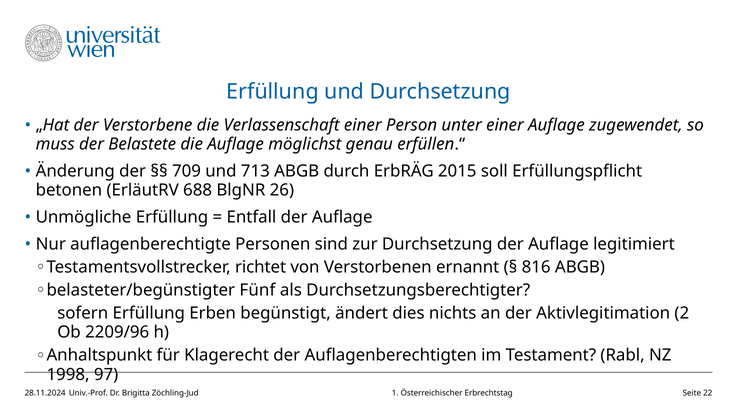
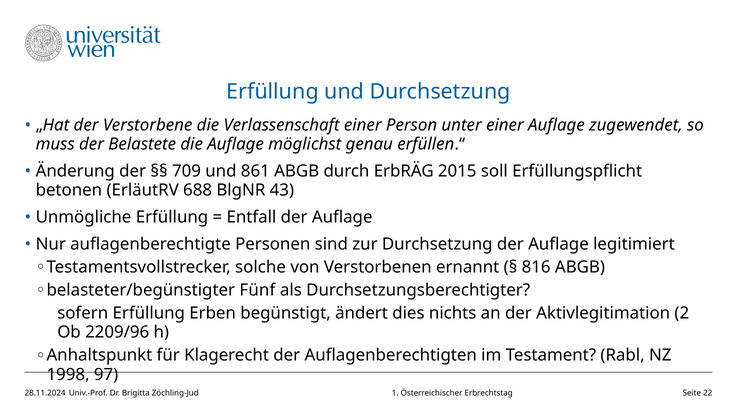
713: 713 -> 861 (255, 171)
26: 26 -> 43 (282, 191)
richtet: richtet -> solche (261, 267)
